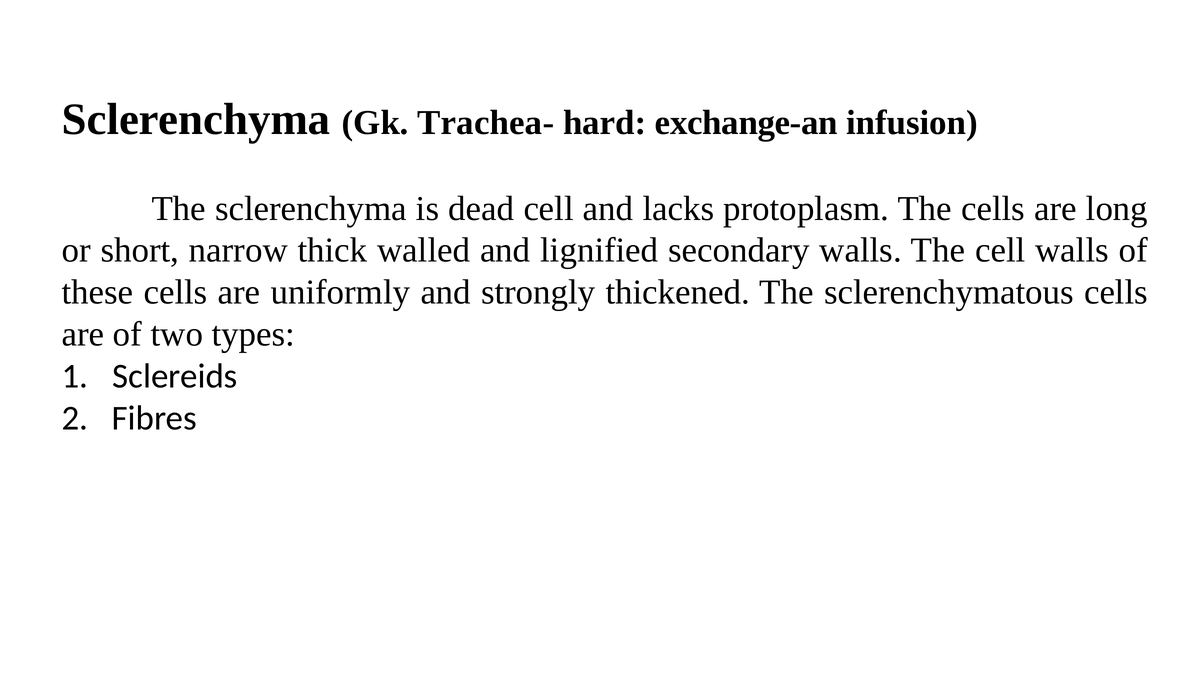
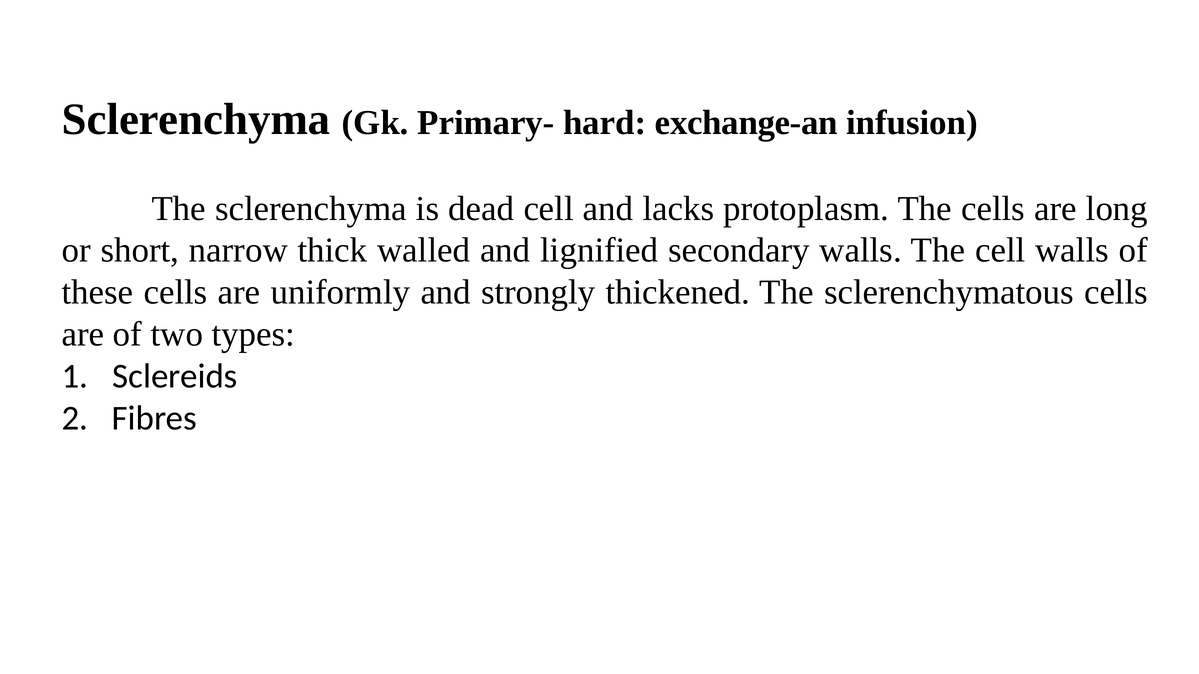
Trachea-: Trachea- -> Primary- (486, 123)
